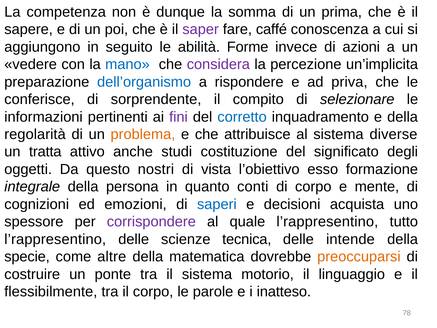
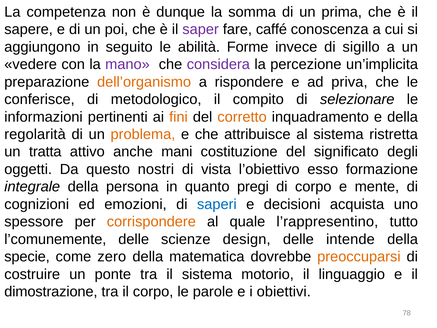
azioni: azioni -> sigillo (361, 47)
mano colour: blue -> purple (127, 64)
dell’organismo colour: blue -> orange (144, 82)
sorprendente: sorprendente -> metodologico (156, 99)
fini colour: purple -> orange (179, 117)
corretto colour: blue -> orange (242, 117)
diverse: diverse -> ristretta (394, 134)
studi: studi -> mani (177, 152)
conti: conti -> pregi (253, 187)
corrispondere colour: purple -> orange (151, 222)
l’rappresentino: l’rappresentino -> l’comunemente (55, 239)
tecnica: tecnica -> design (247, 239)
altre: altre -> zero (112, 257)
flessibilmente: flessibilmente -> dimostrazione (51, 292)
inatteso: inatteso -> obiettivi (284, 292)
